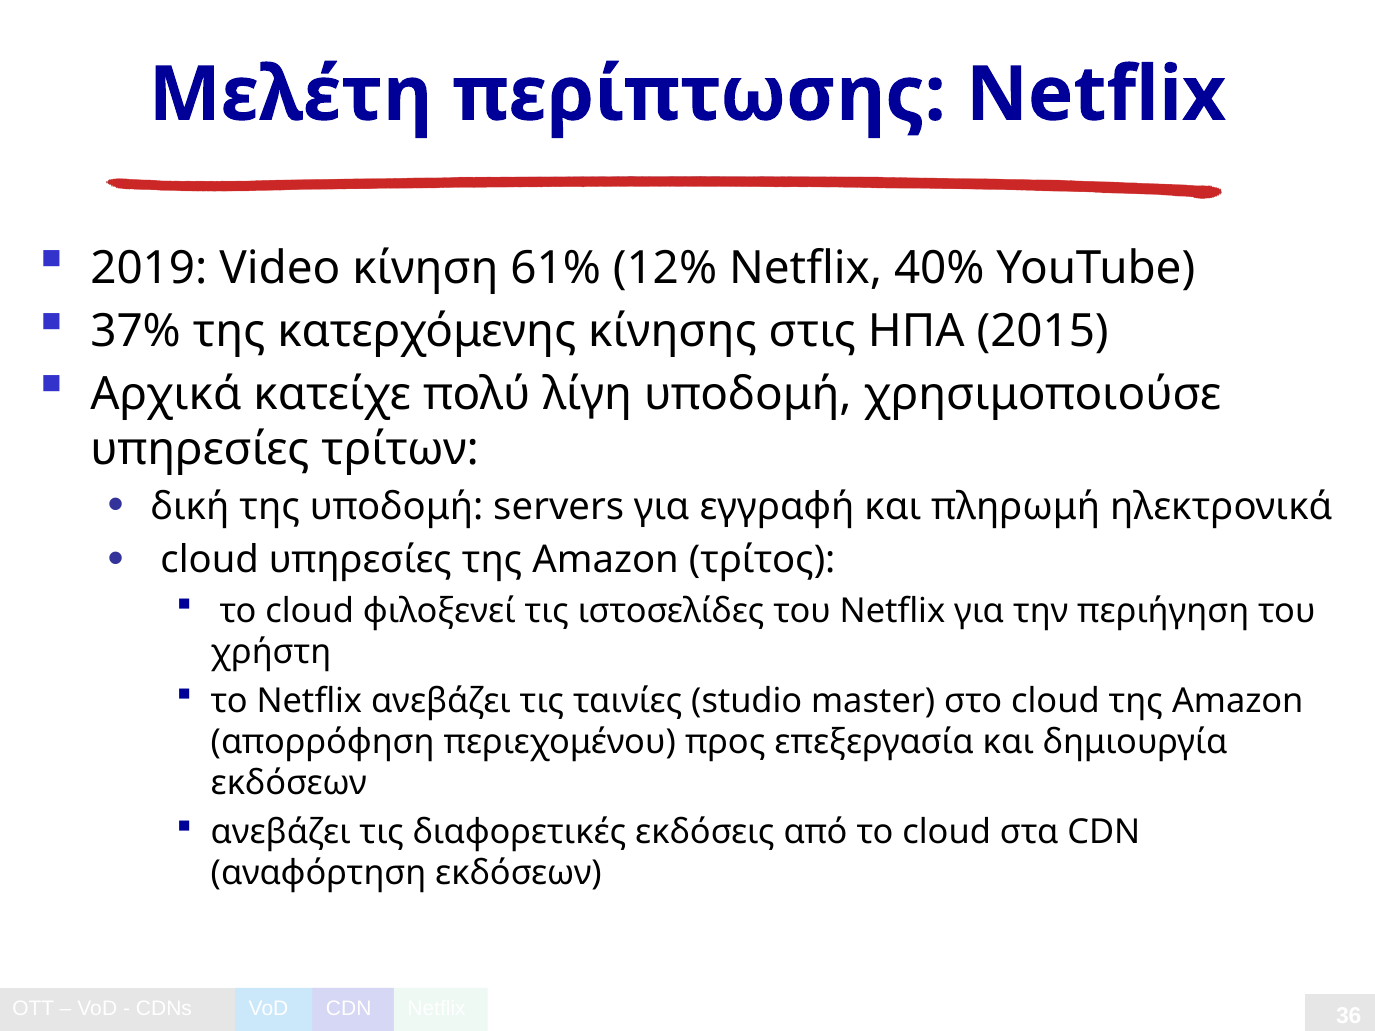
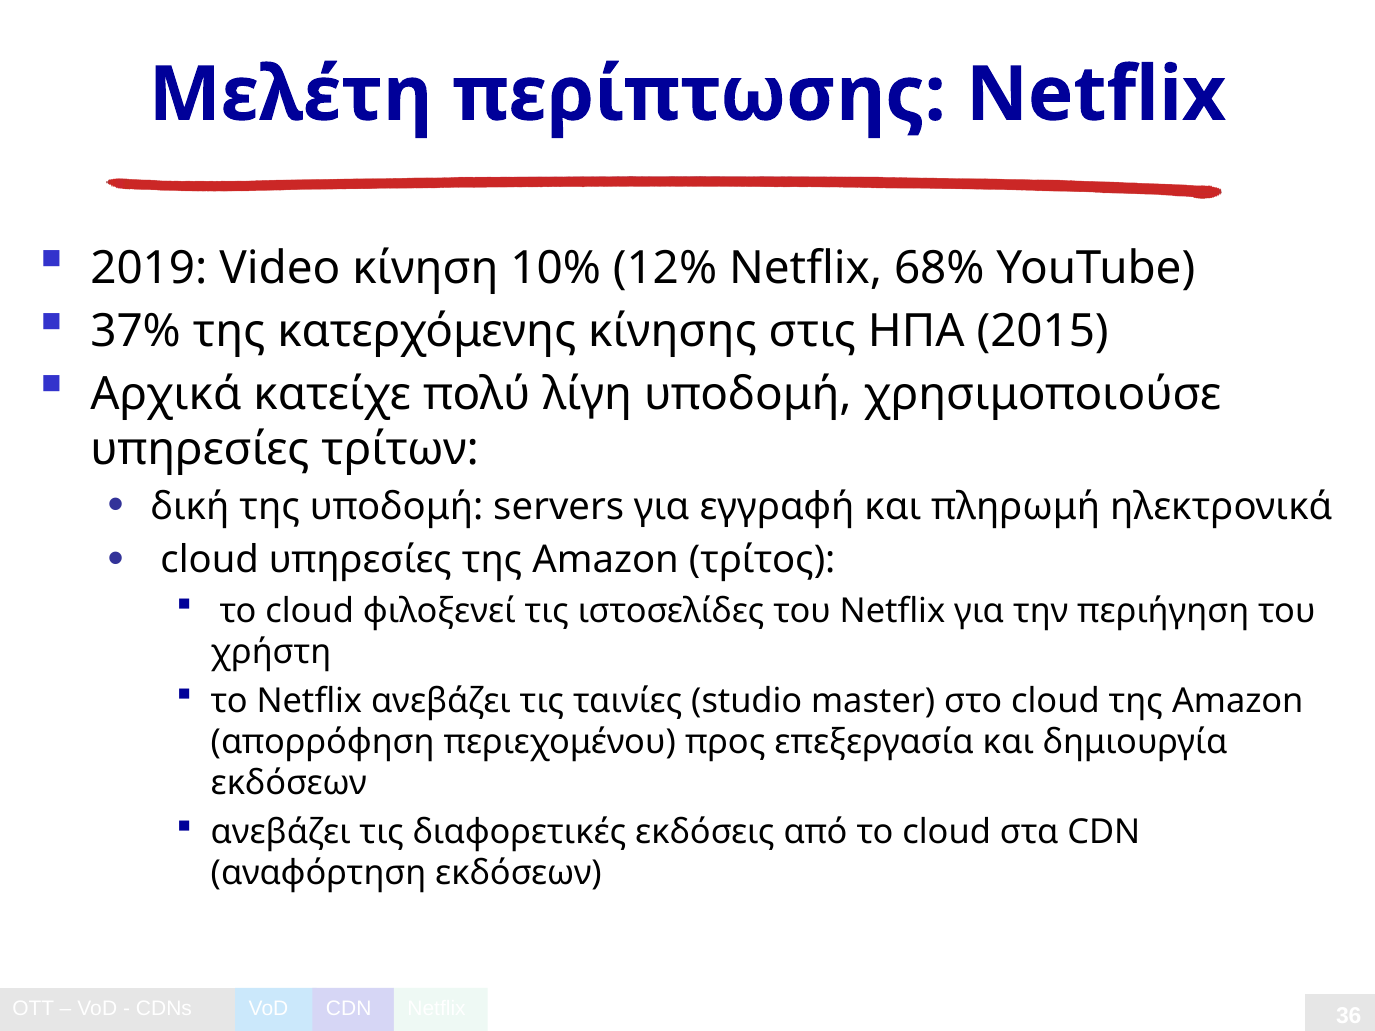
61%: 61% -> 10% (556, 269)
40%: 40% -> 68% (939, 269)
